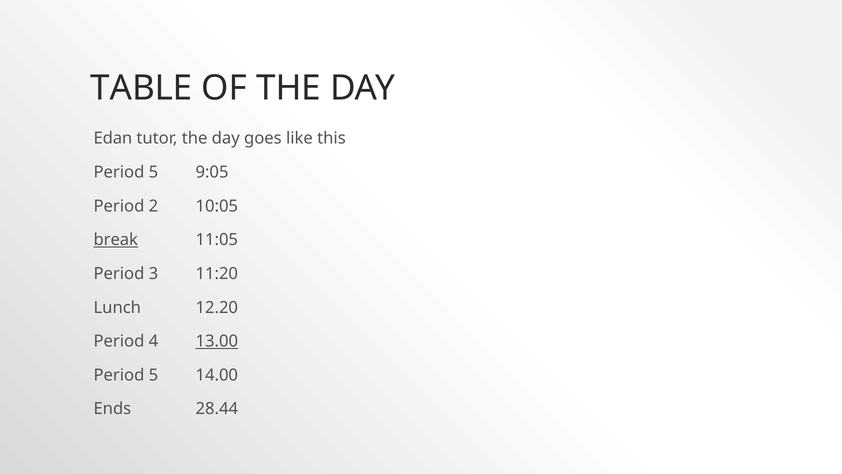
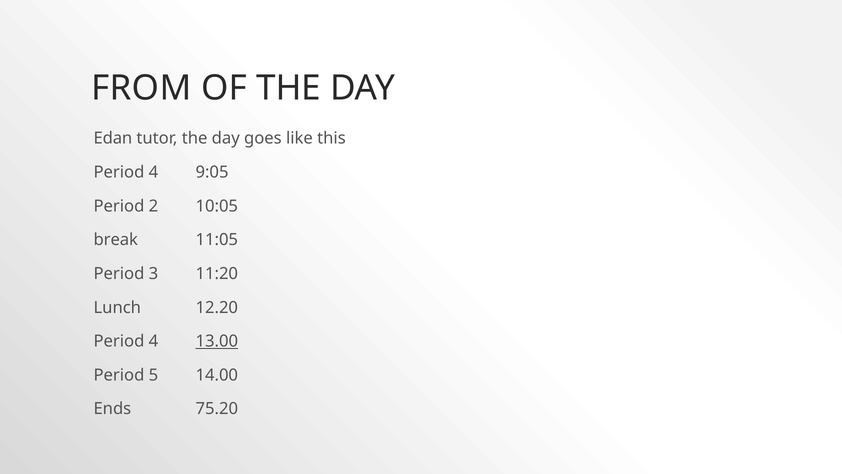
TABLE: TABLE -> FROM (141, 88)
5: 5 -> 4 (153, 172)
break underline: present -> none (116, 240)
28.44: 28.44 -> 75.20 (217, 409)
